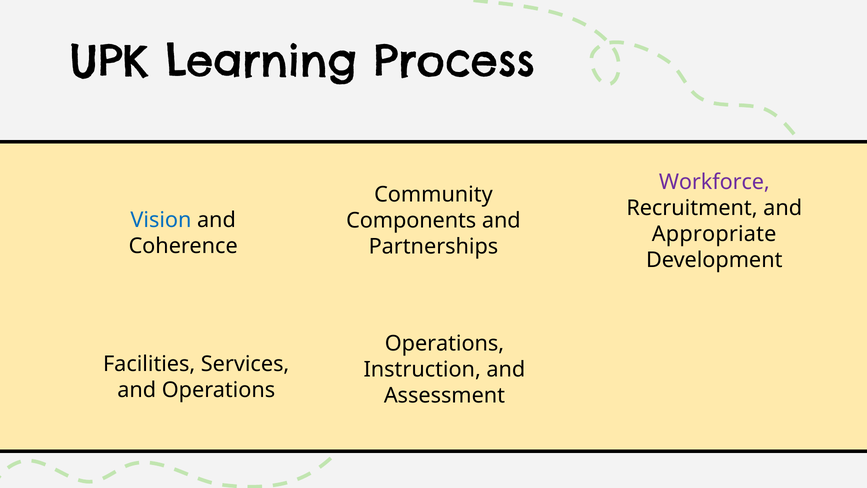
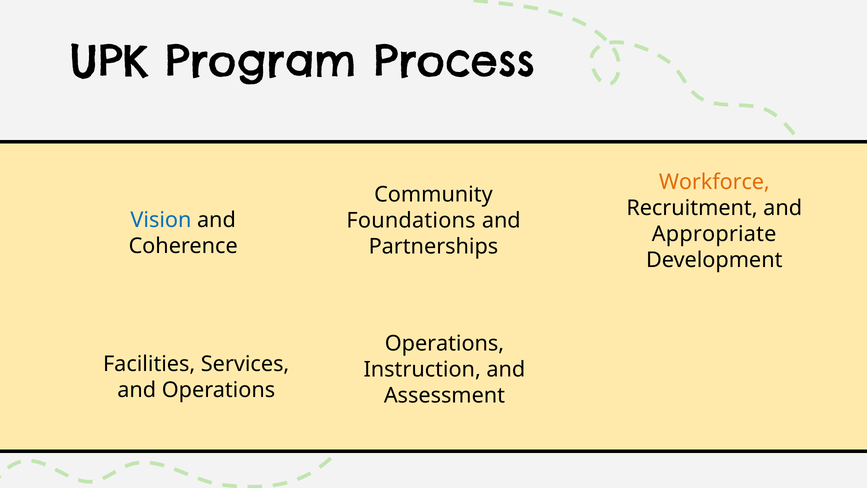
Learning: Learning -> Program (261, 62)
Workforce colour: purple -> orange (714, 182)
Components: Components -> Foundations (411, 221)
